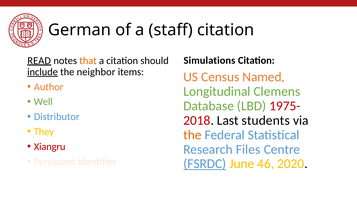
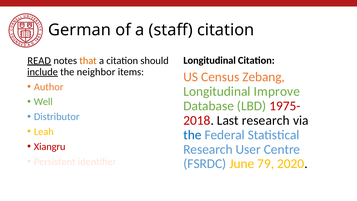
Simulations: Simulations -> Longitudinal (210, 60)
Named: Named -> Zebang (264, 77)
Clemens: Clemens -> Improve (277, 91)
Last students: students -> research (266, 120)
They: They -> Leah (44, 132)
the colour: orange -> blue (192, 135)
Files: Files -> User (248, 149)
FSRDC underline: present -> none (205, 164)
46: 46 -> 79 (266, 164)
